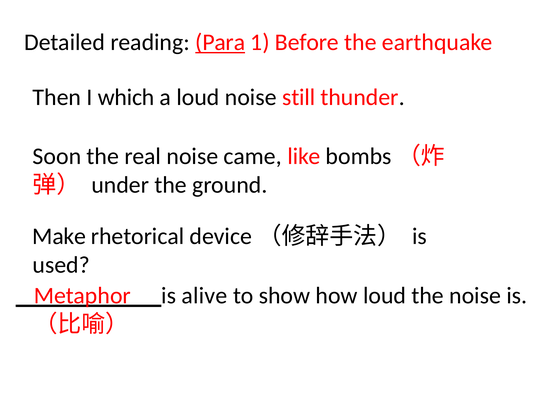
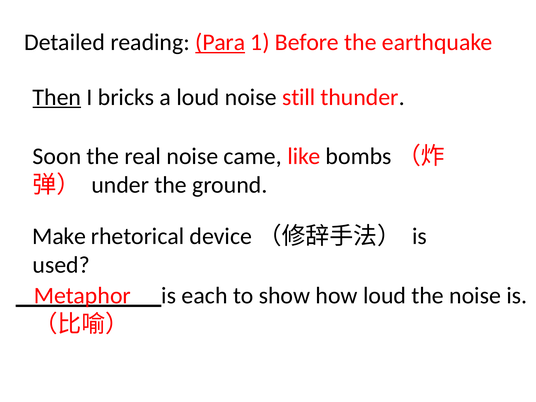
Then underline: none -> present (57, 97)
which: which -> bricks (126, 97)
alive: alive -> each (205, 296)
